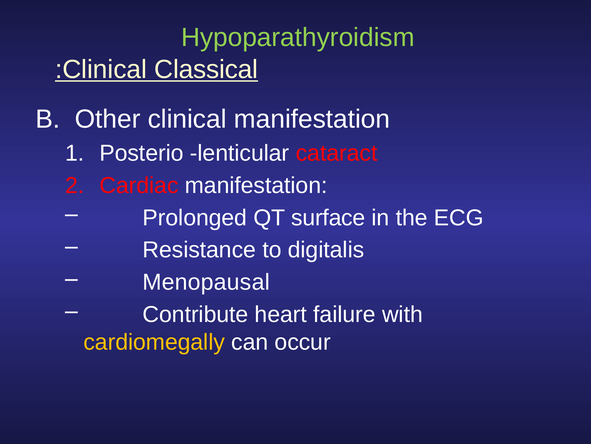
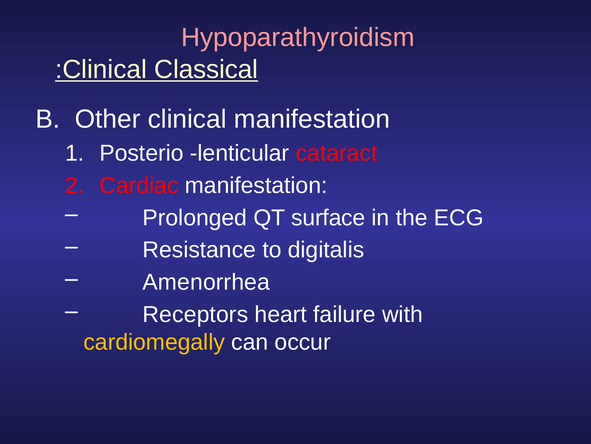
Hypoparathyroidism colour: light green -> pink (298, 37)
Menopausal: Menopausal -> Amenorrhea (206, 282)
Contribute: Contribute -> Receptors (195, 314)
